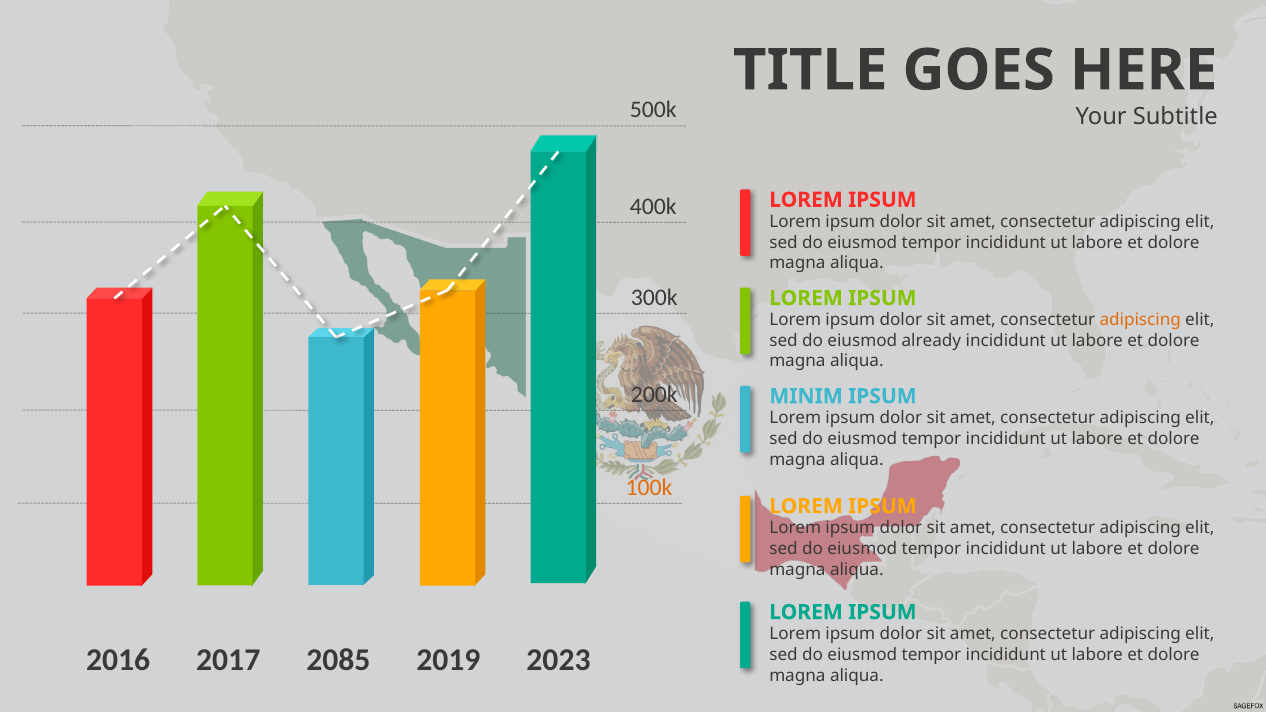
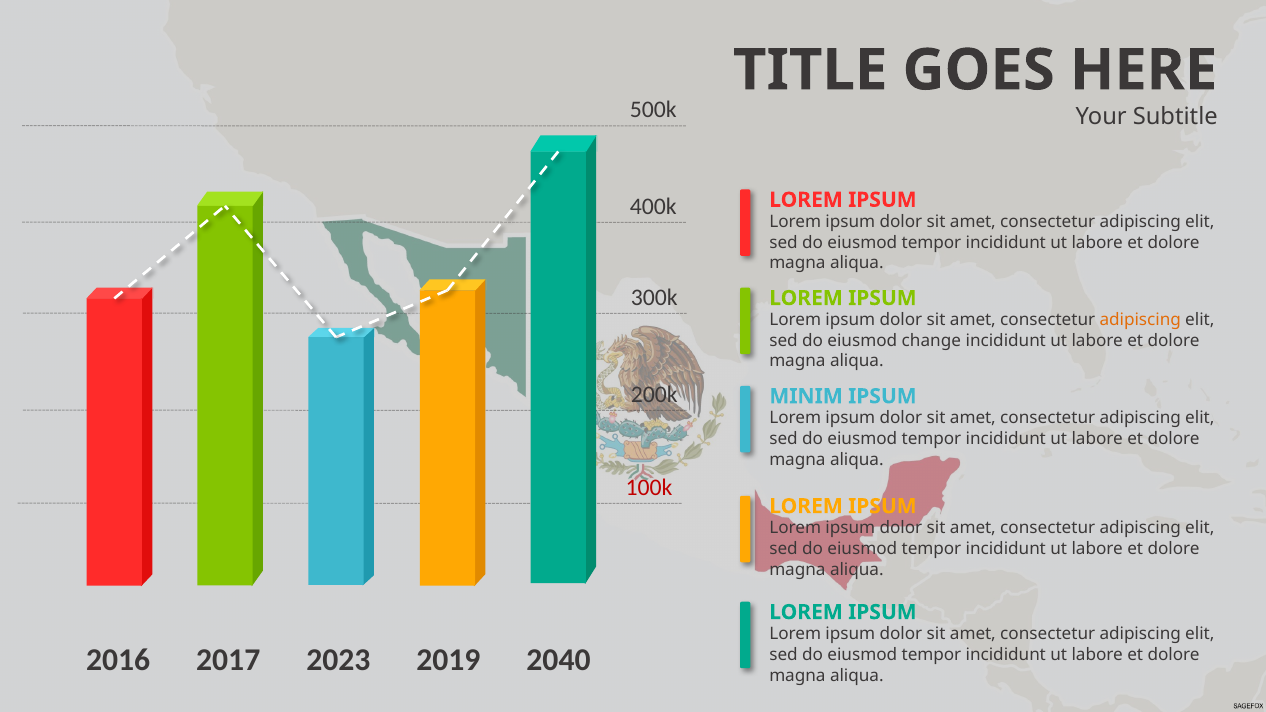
already: already -> change (931, 341)
100k colour: orange -> red (649, 488)
2085: 2085 -> 2023 (338, 660)
2023: 2023 -> 2040 (558, 660)
